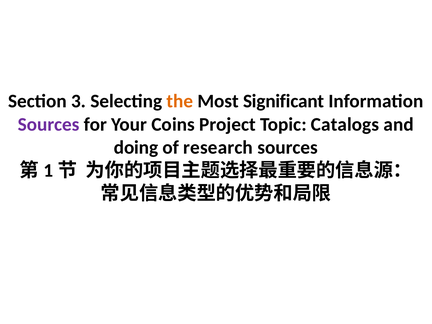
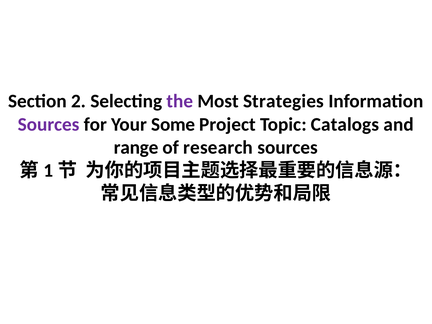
3: 3 -> 2 (79, 101)
the colour: orange -> purple (180, 101)
Significant: Significant -> Strategies (283, 101)
Coins: Coins -> Some (173, 124)
doing: doing -> range (136, 147)
